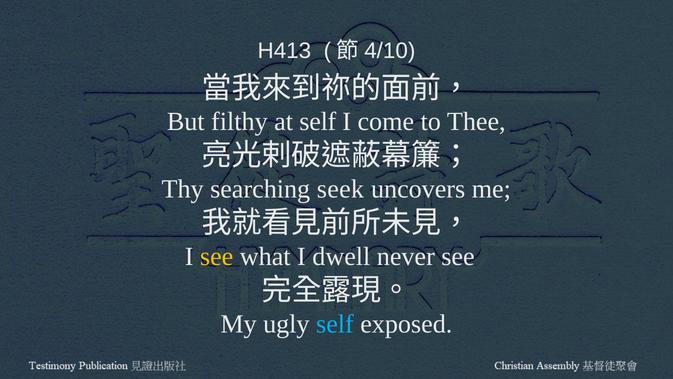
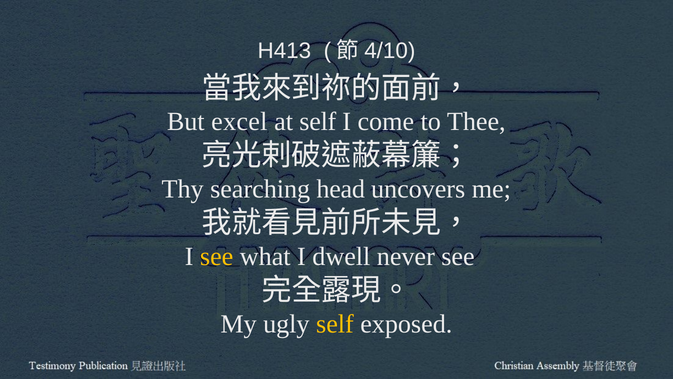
filthy: filthy -> excel (239, 122)
seek: seek -> head (341, 189)
self colour: light blue -> yellow (335, 323)
